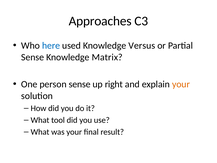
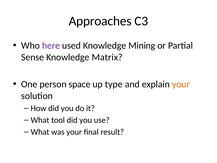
here colour: blue -> purple (51, 46)
Versus: Versus -> Mining (142, 46)
person sense: sense -> space (80, 84)
right: right -> type (114, 84)
